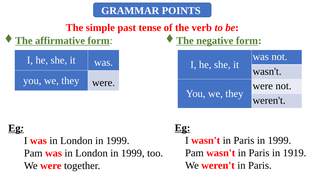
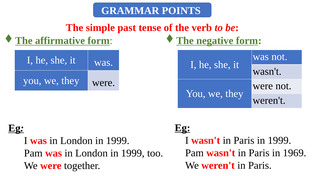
1919: 1919 -> 1969 (295, 153)
